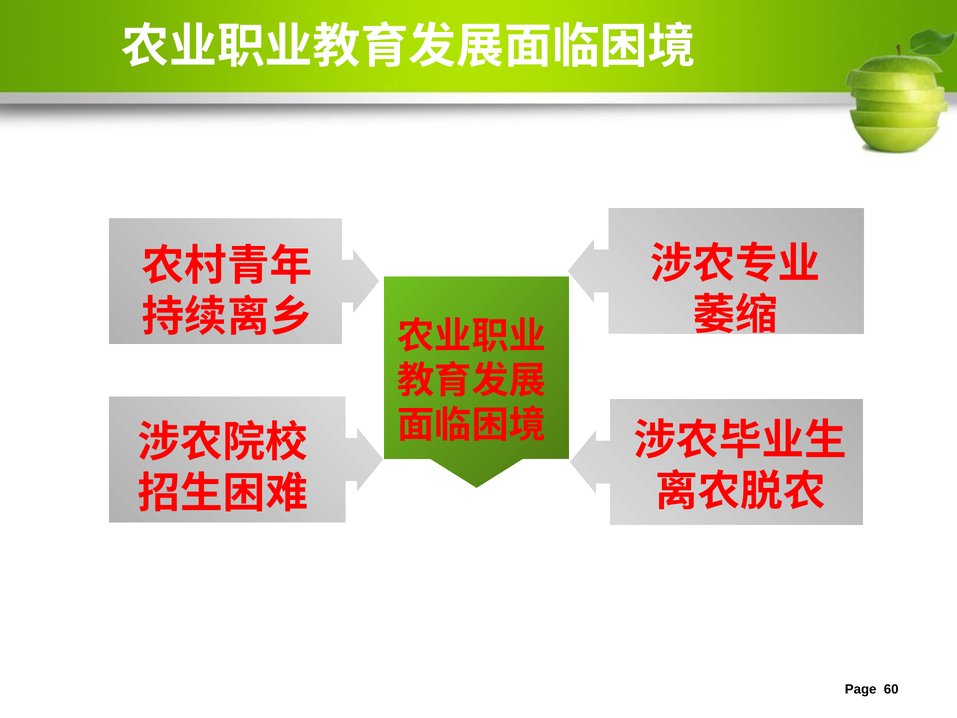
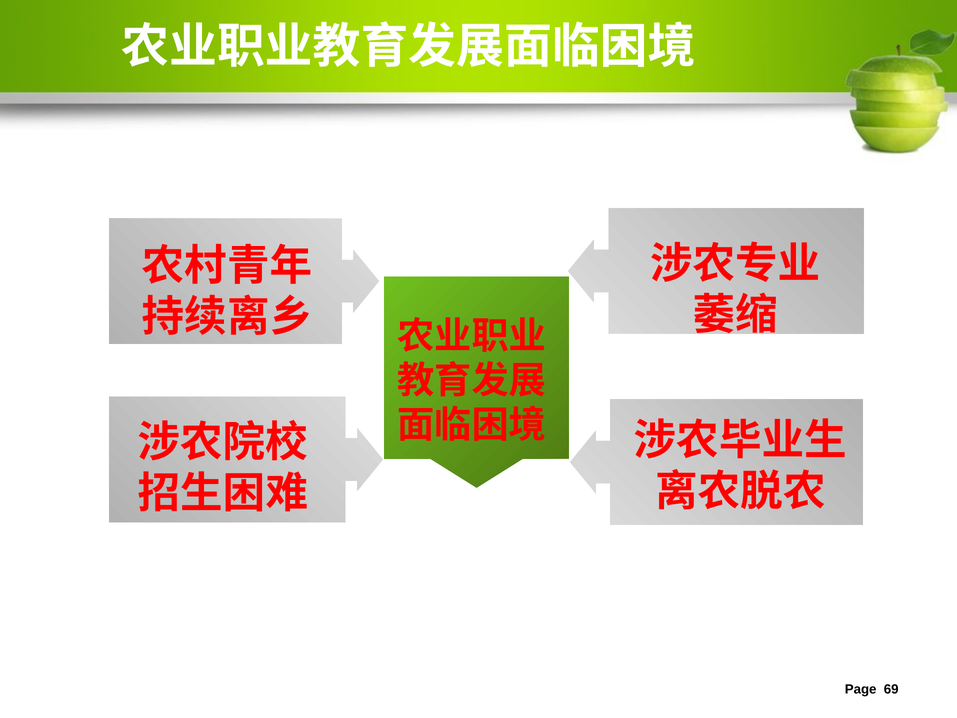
60: 60 -> 69 (891, 689)
